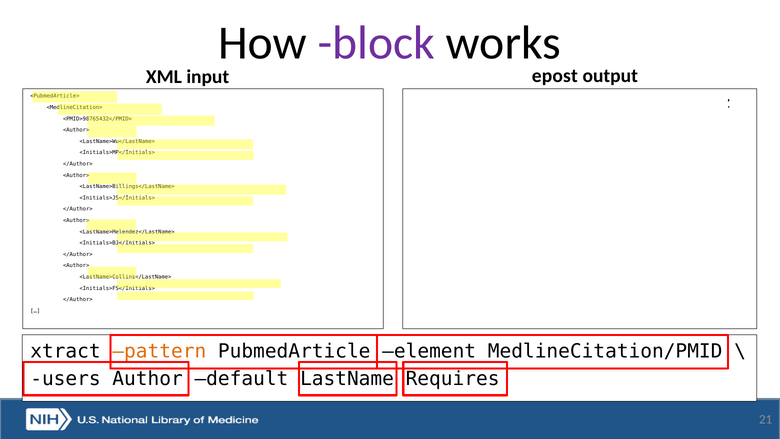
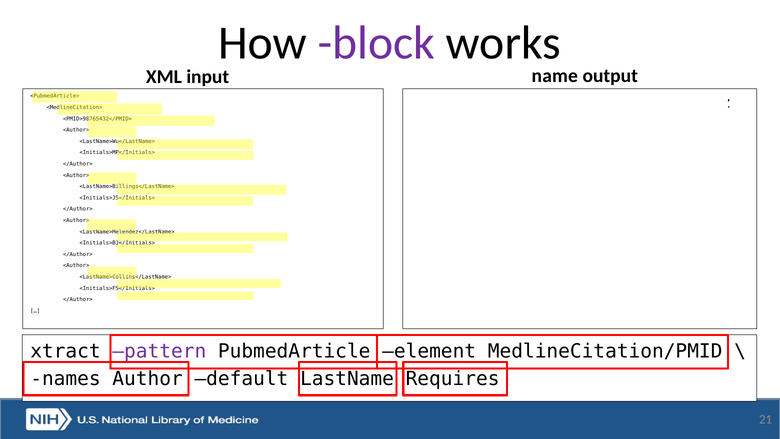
epost: epost -> name (555, 76)
pattern colour: orange -> purple (159, 351)
users: users -> names (65, 379)
